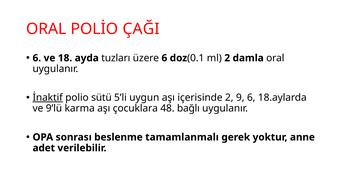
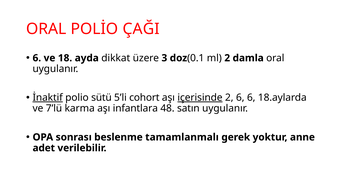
tuzları: tuzları -> dikkat (116, 58)
üzere 6: 6 -> 3 (164, 58)
uygun: uygun -> cohort (144, 98)
içerisinde underline: none -> present (200, 98)
2 9: 9 -> 6 (240, 98)
9’lü: 9’lü -> 7’lü (54, 108)
çocuklara: çocuklara -> infantlara (135, 108)
bağlı: bağlı -> satın (188, 108)
